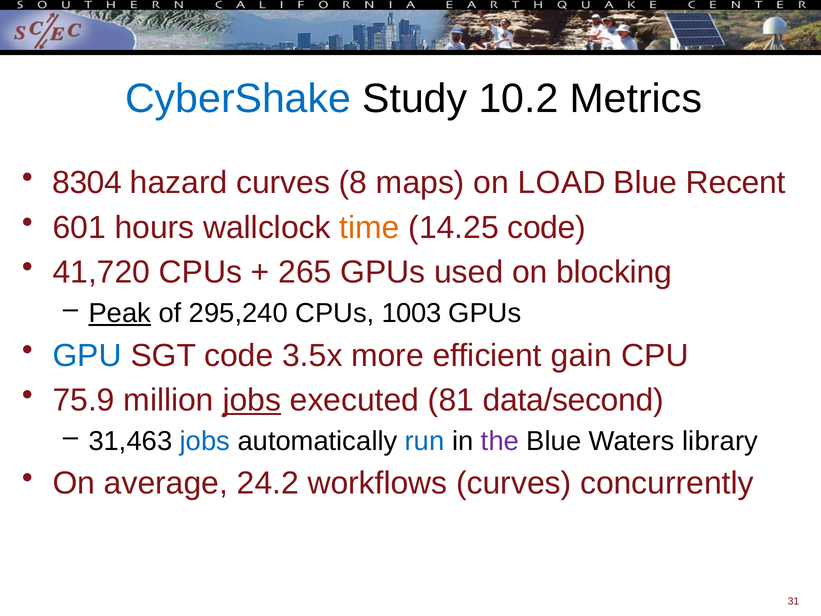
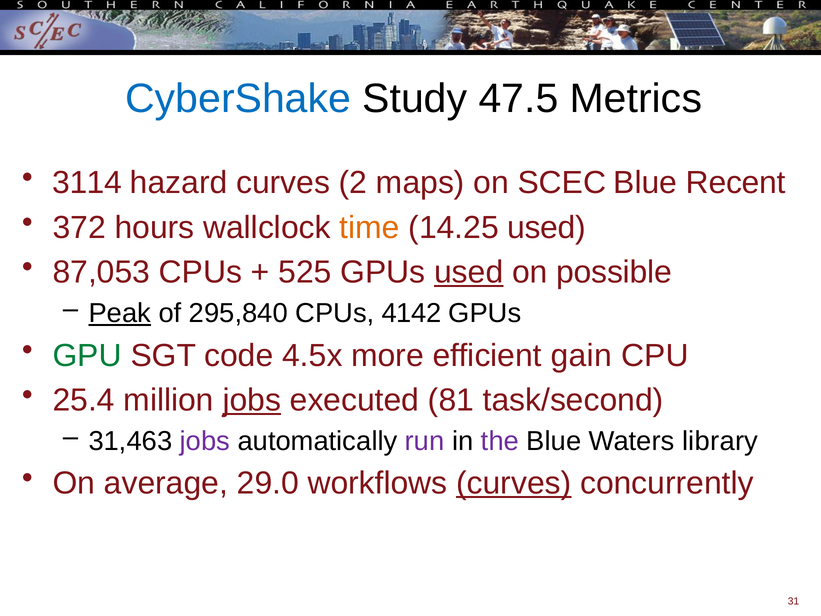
10.2: 10.2 -> 47.5 (519, 99)
8304: 8304 -> 3114 (87, 183)
8: 8 -> 2 (353, 183)
LOAD: LOAD -> SCEC (562, 183)
601: 601 -> 372 (79, 228)
14.25 code: code -> used (547, 228)
41,720: 41,720 -> 87,053 (101, 272)
265: 265 -> 525 (305, 272)
used underline: none -> present (469, 272)
blocking: blocking -> possible (614, 272)
295,240: 295,240 -> 295,840 (238, 313)
1003: 1003 -> 4142 (412, 313)
GPU colour: blue -> green (87, 355)
3.5x: 3.5x -> 4.5x (312, 355)
75.9: 75.9 -> 25.4 (84, 400)
data/second: data/second -> task/second (573, 400)
jobs colour: blue -> purple (205, 441)
run colour: blue -> purple (425, 441)
24.2: 24.2 -> 29.0 (268, 483)
curves underline: none -> present (514, 483)
